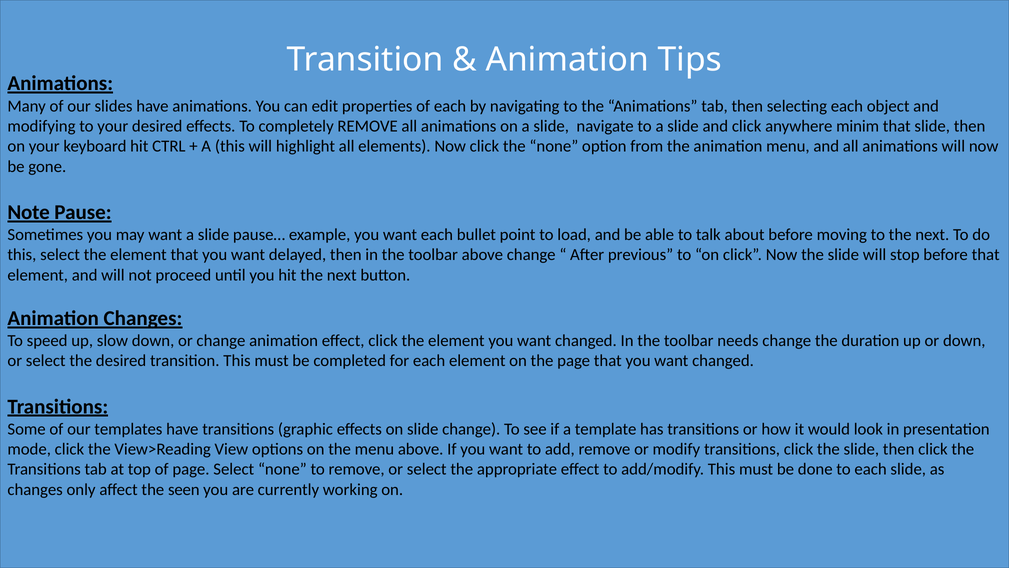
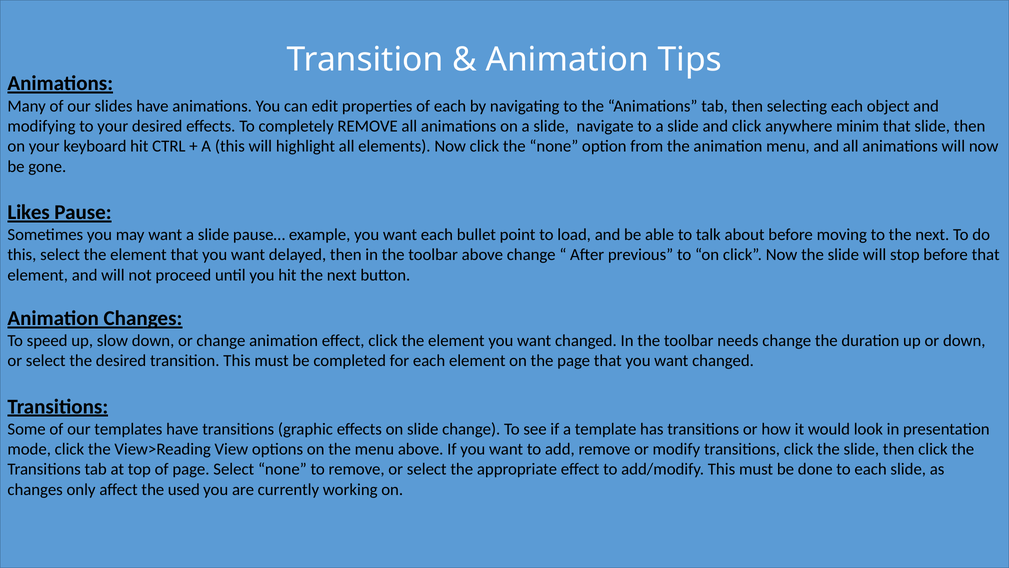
Note: Note -> Likes (29, 212)
seen: seen -> used (184, 489)
